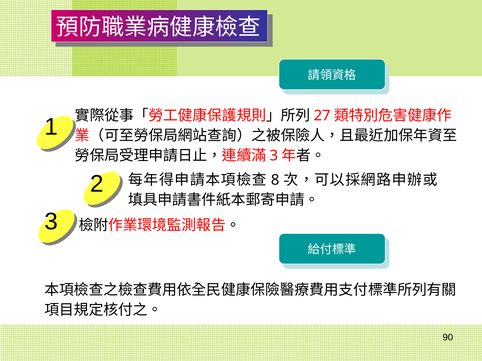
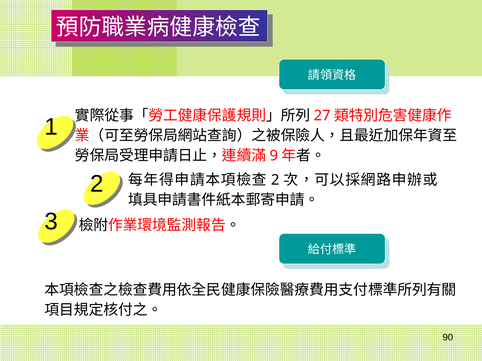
3: 3 -> 9 (274, 156)
8: 8 -> 2 (275, 180)
